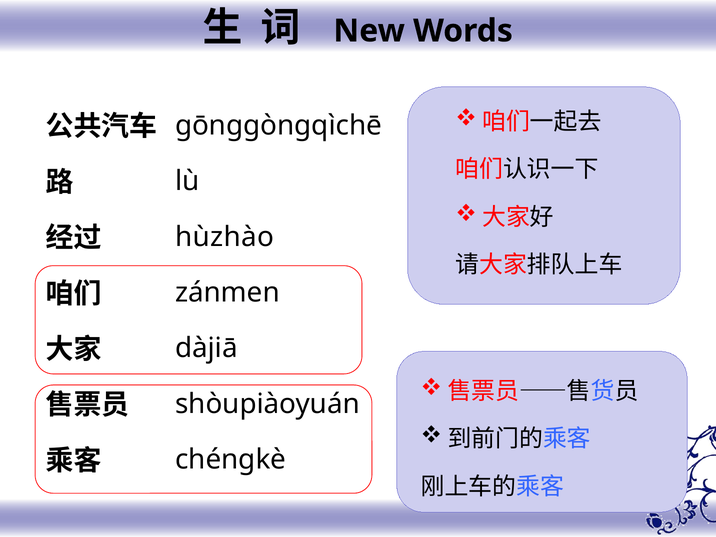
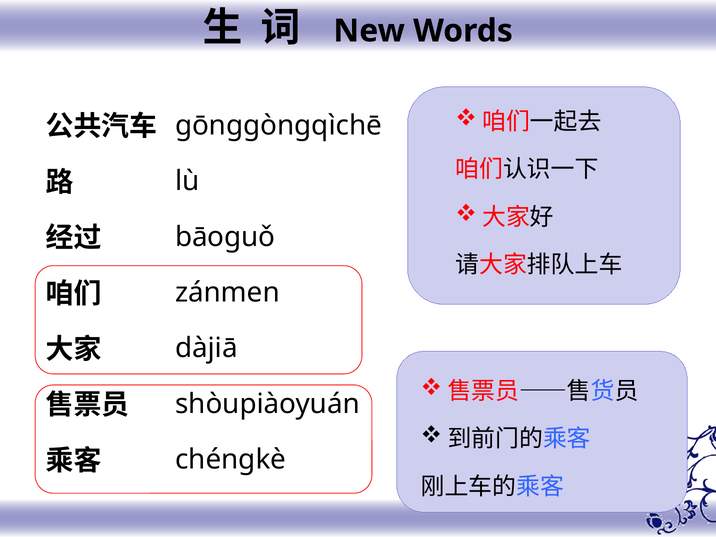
hùzhào: hùzhào -> bāoɡuǒ (225, 237)
